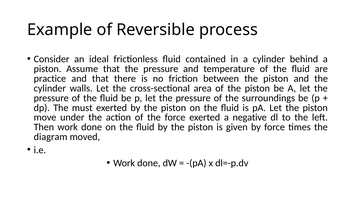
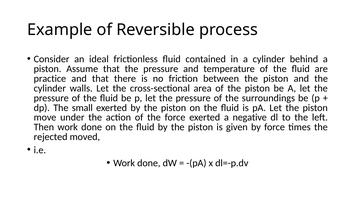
must: must -> small (82, 108)
diagram: diagram -> rejected (51, 137)
